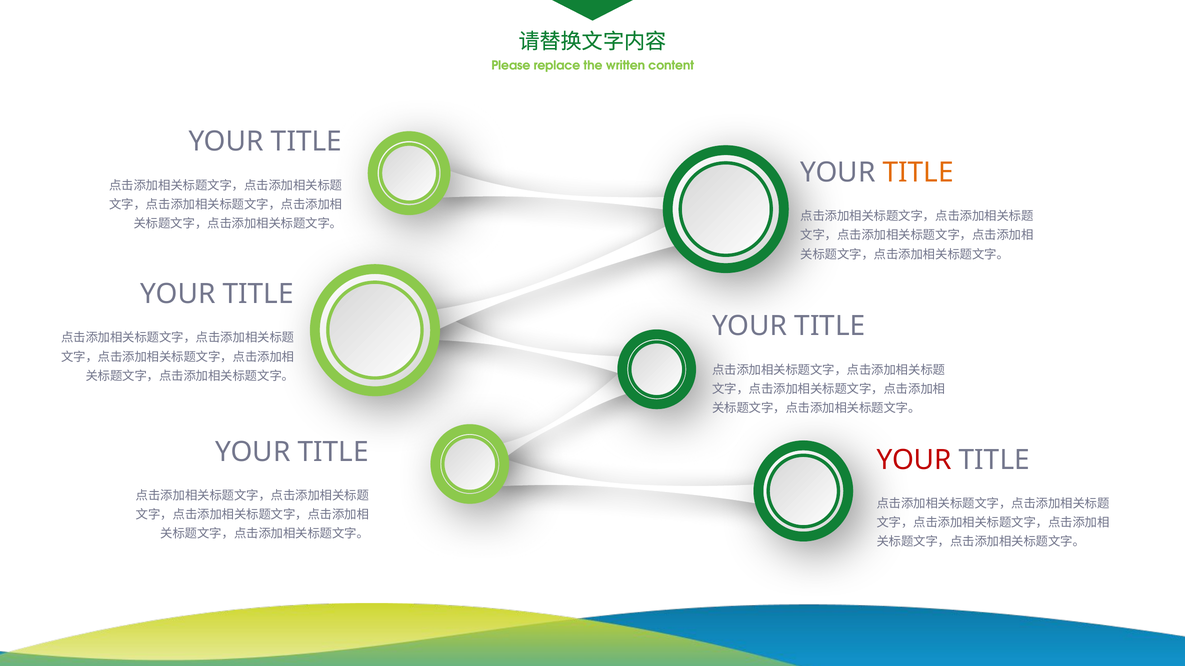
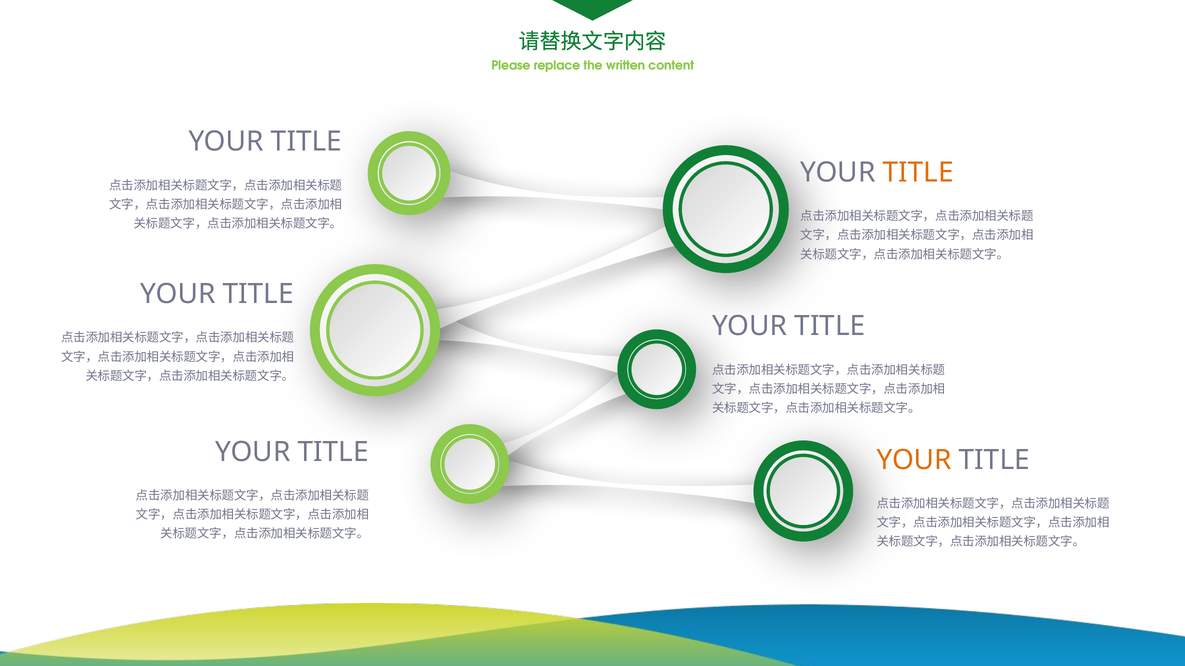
YOUR colour: red -> orange (914, 460)
